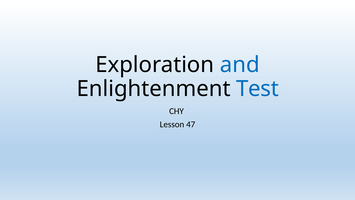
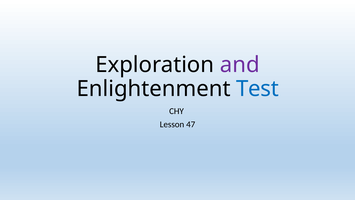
and colour: blue -> purple (240, 65)
